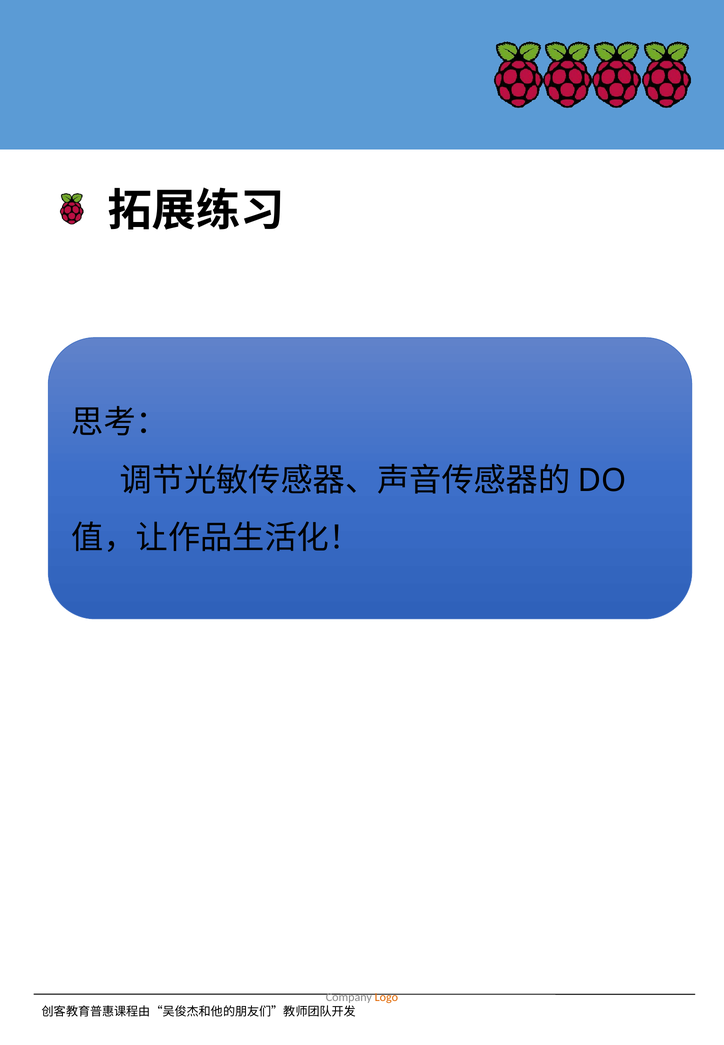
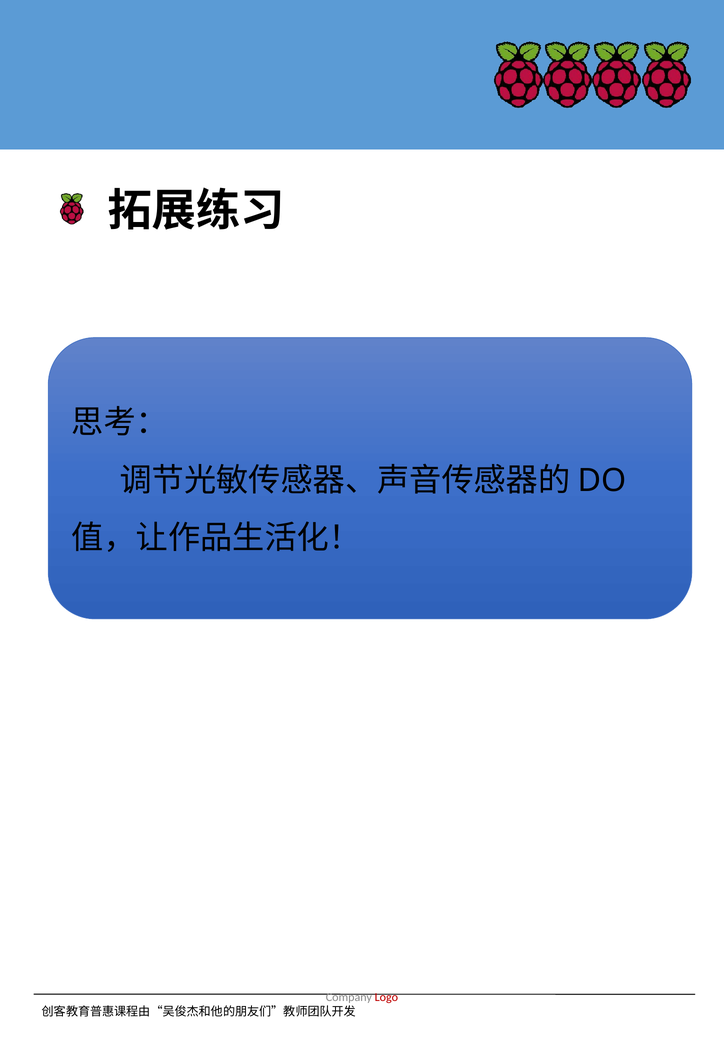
Logo colour: orange -> red (386, 998)
